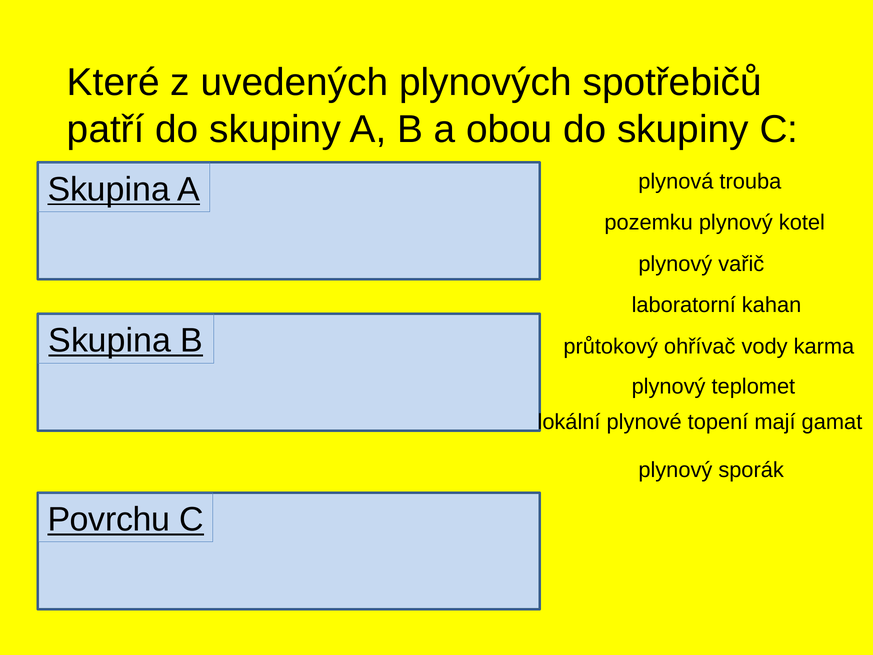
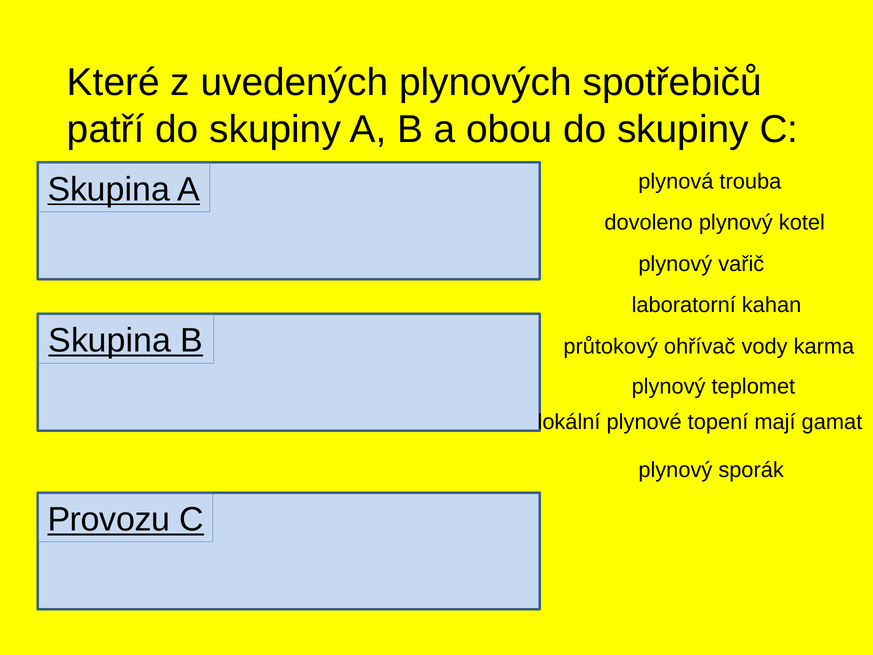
pozemku: pozemku -> dovoleno (649, 223)
Povrchu: Povrchu -> Provozu (109, 519)
